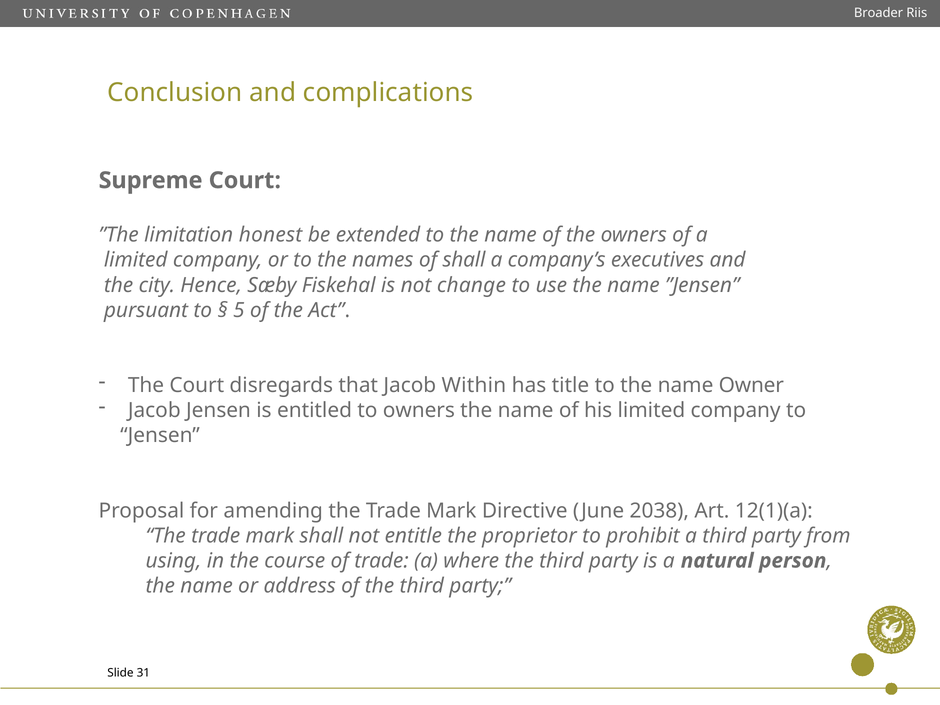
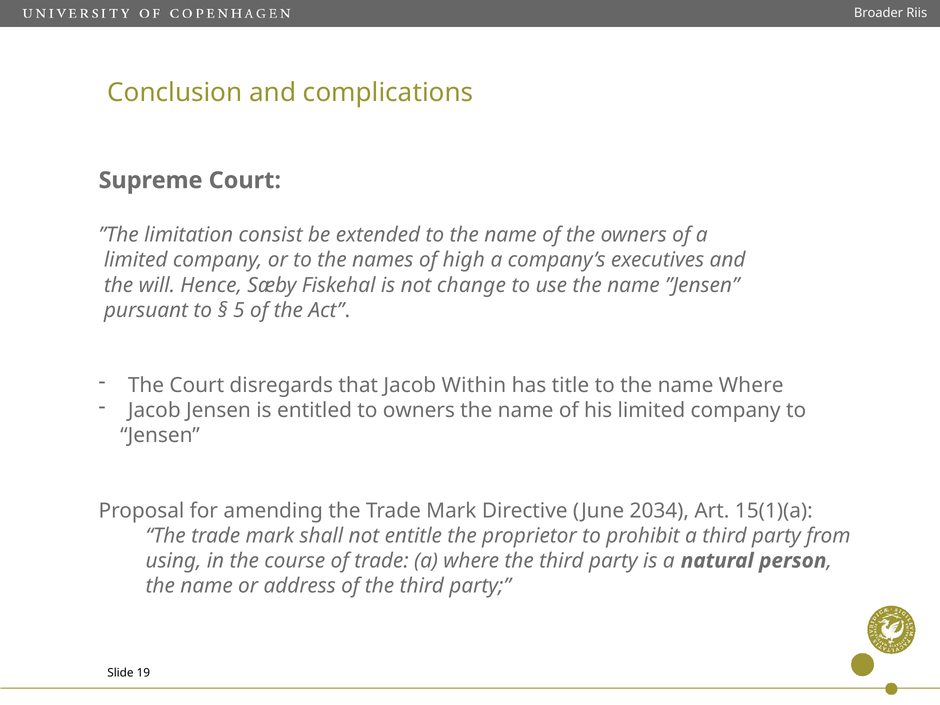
honest: honest -> consist (271, 235)
of shall: shall -> high (464, 260)
city: city -> will (157, 285)
name Owner: Owner -> Where (751, 385)
2038: 2038 -> 2034 (659, 511)
12(1)(a: 12(1)(a -> 15(1)(a (774, 511)
31: 31 -> 19 (143, 673)
